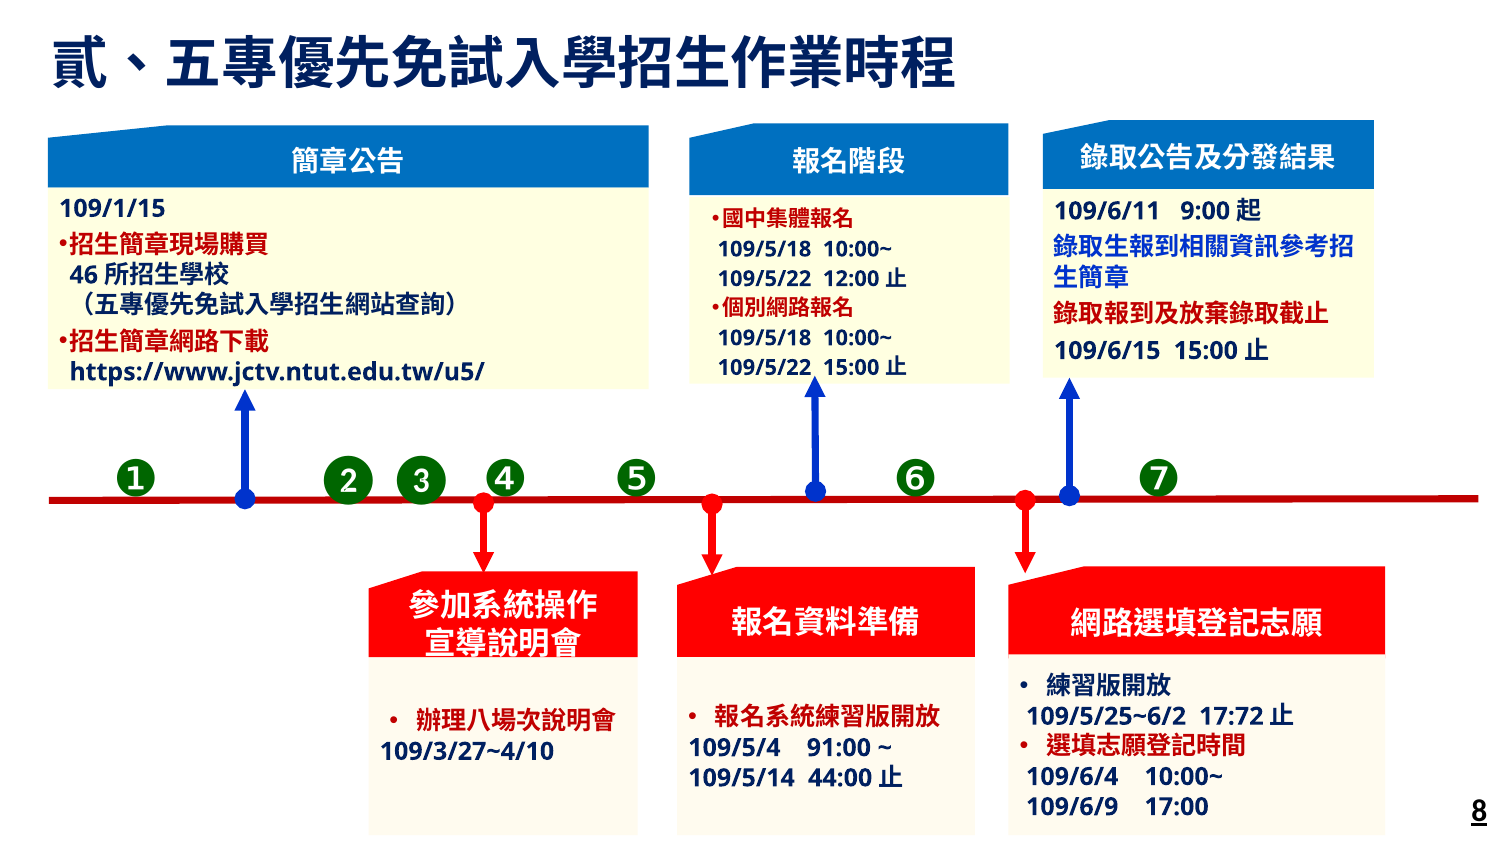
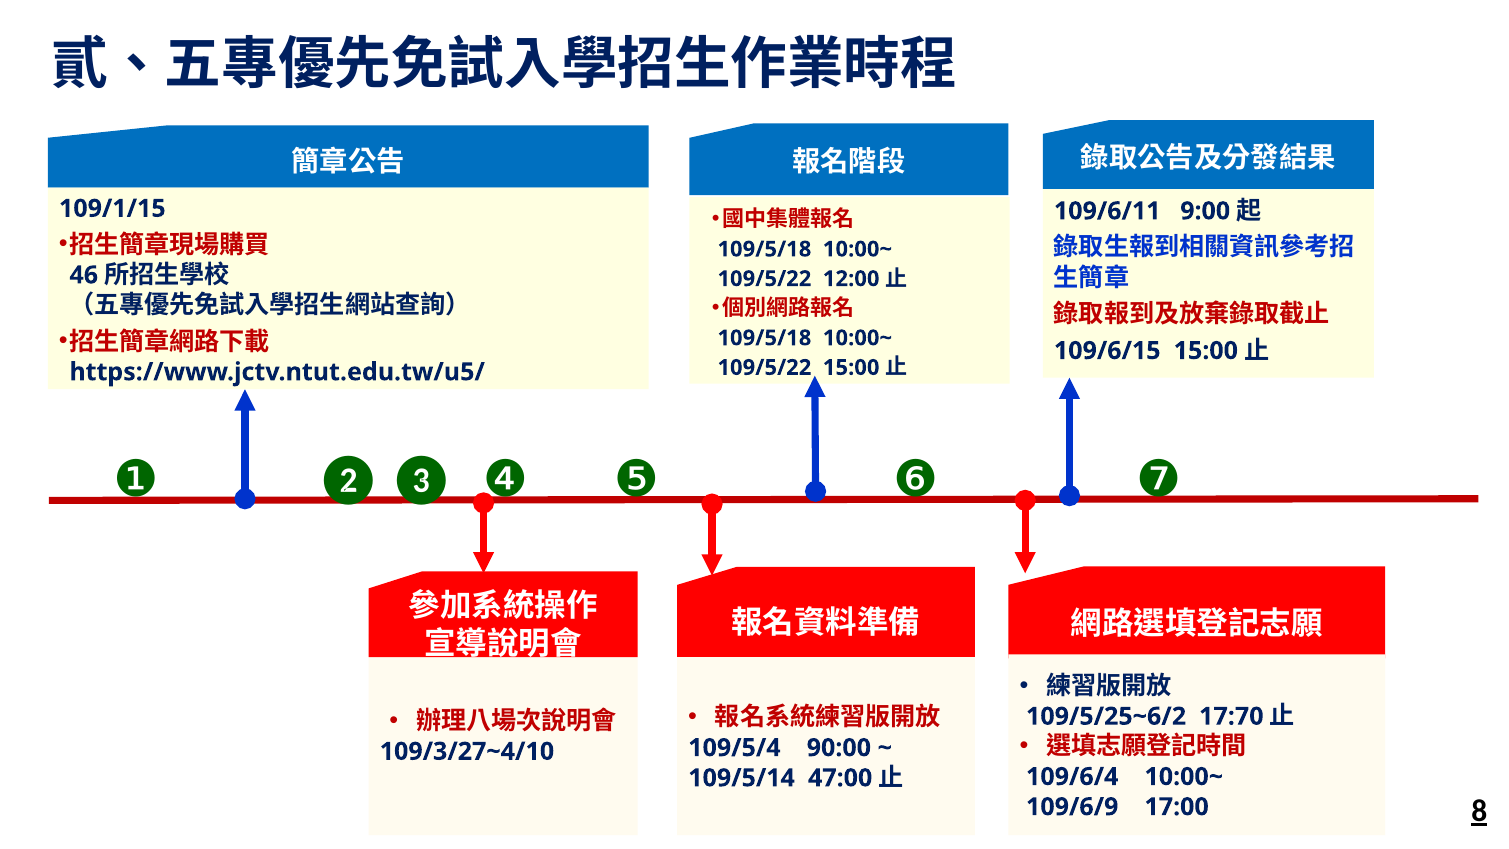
17:72: 17:72 -> 17:70 (1231, 716)
91:00: 91:00 -> 90:00 (839, 748)
44:00: 44:00 -> 47:00 (840, 778)
